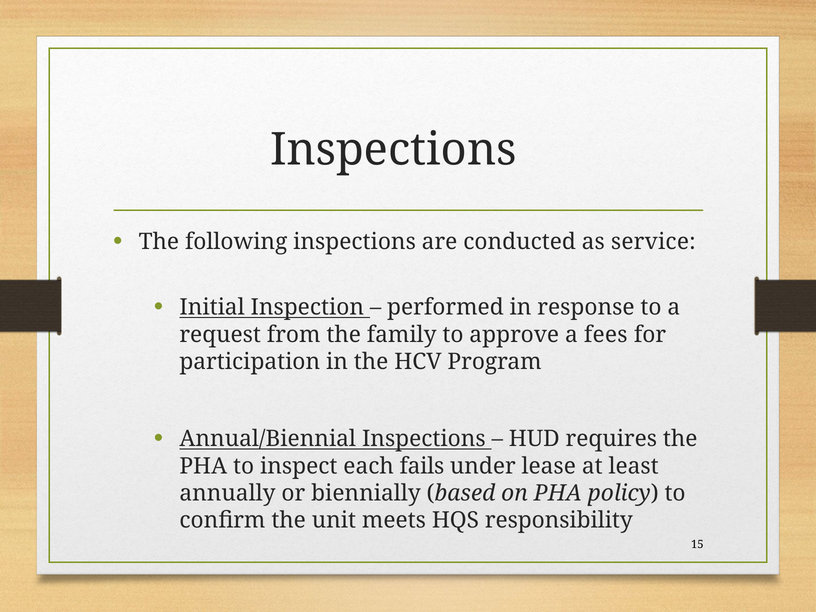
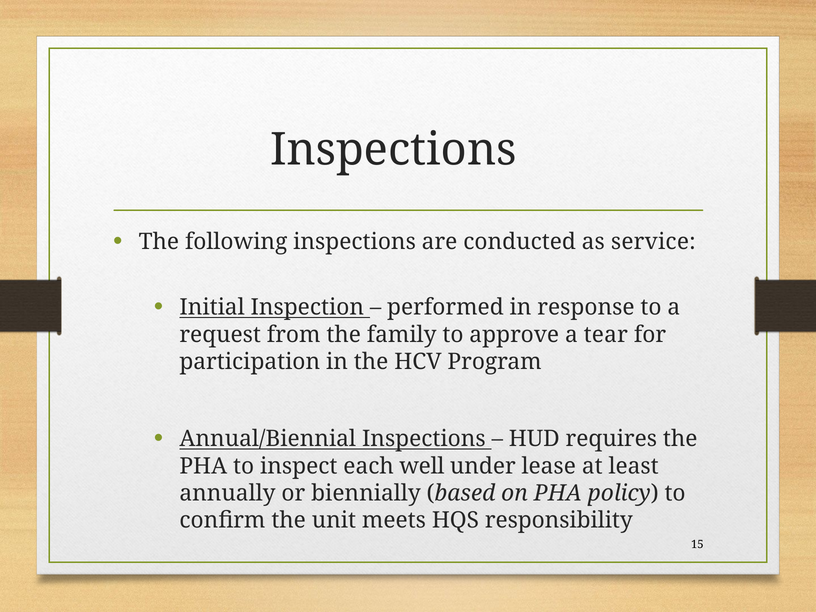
fees: fees -> tear (606, 335)
fails: fails -> well (422, 466)
